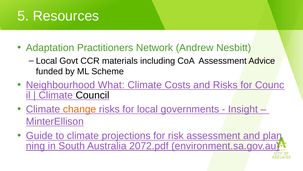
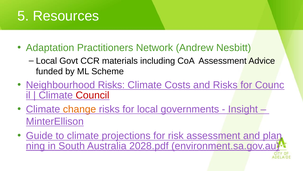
Neighbourhood What: What -> Risks (111, 85)
Council colour: black -> red (93, 95)
2072.pdf: 2072.pdf -> 2028.pdf (149, 145)
